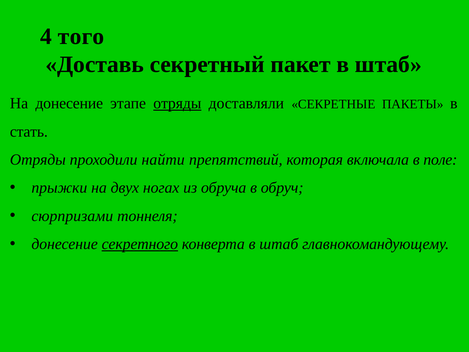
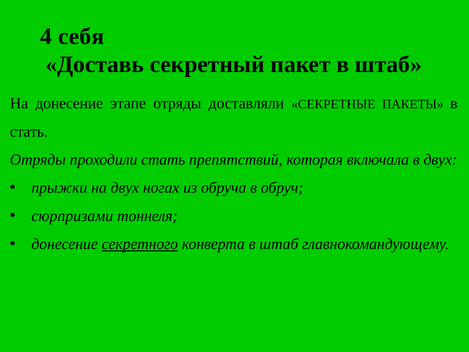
того: того -> себя (81, 36)
отряды underline: present -> none (177, 103)
проходили найти: найти -> стать (163, 160)
в поле: поле -> двух (440, 160)
